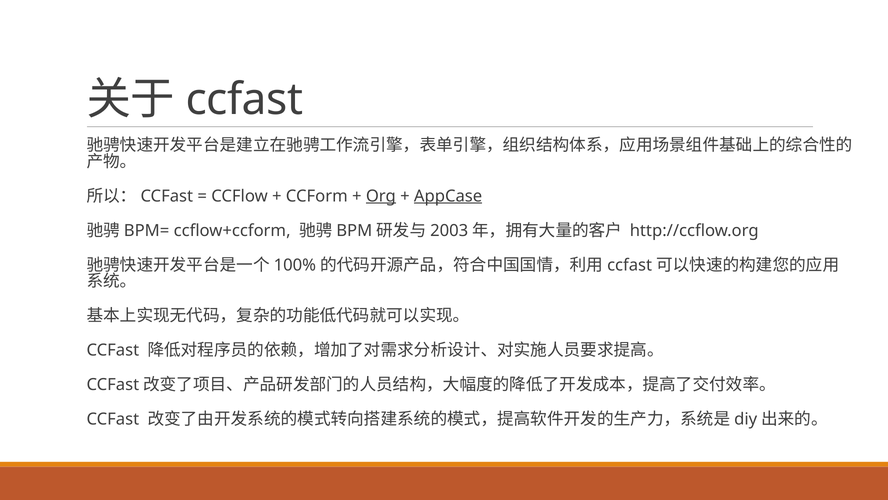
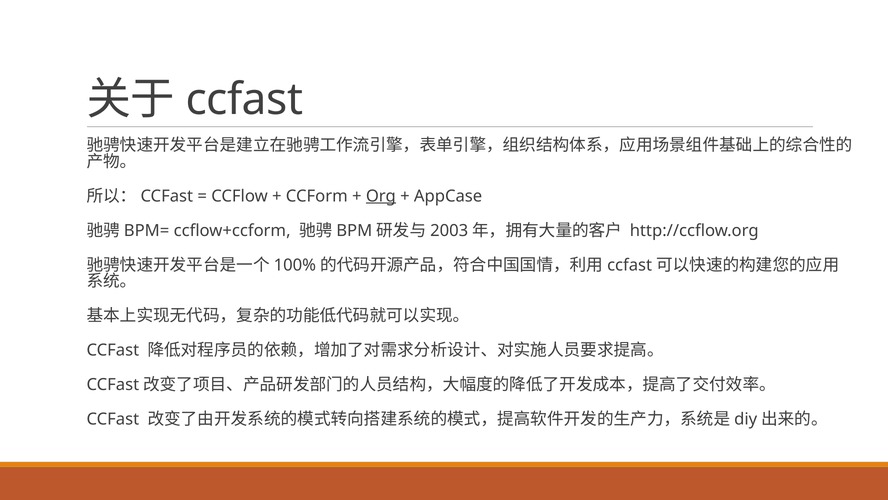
AppCase underline: present -> none (448, 196)
